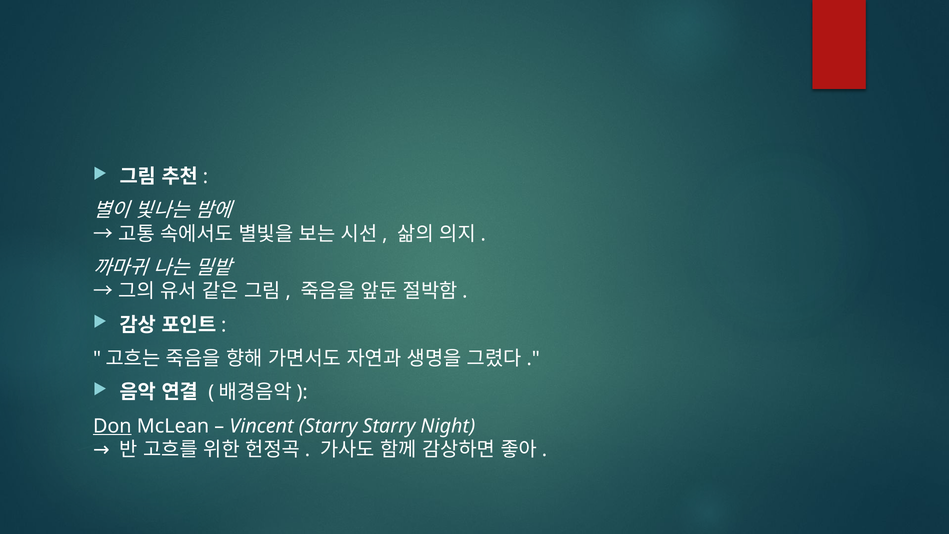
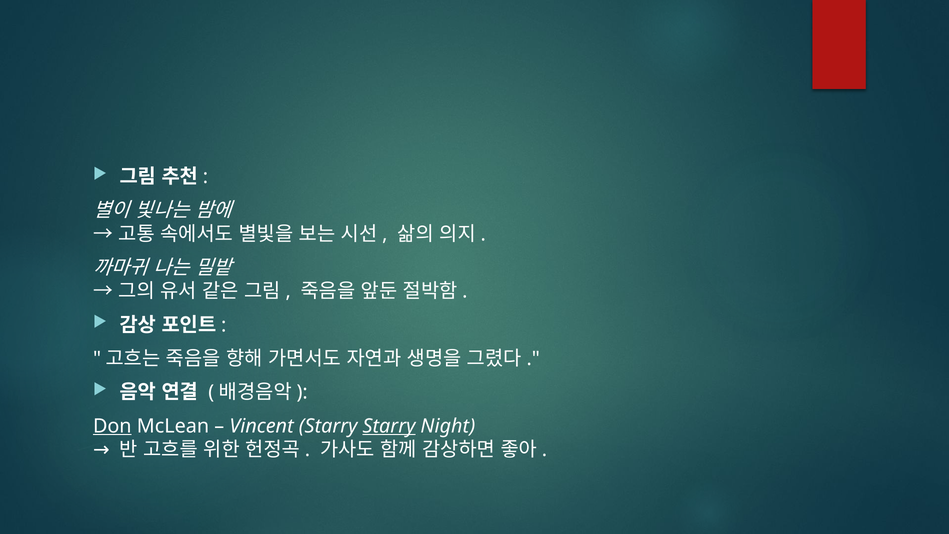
Starry underline: none -> present (389, 426)
